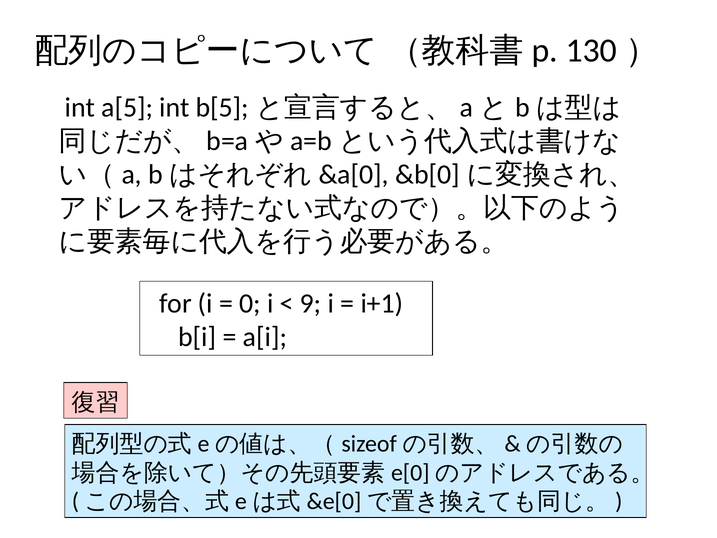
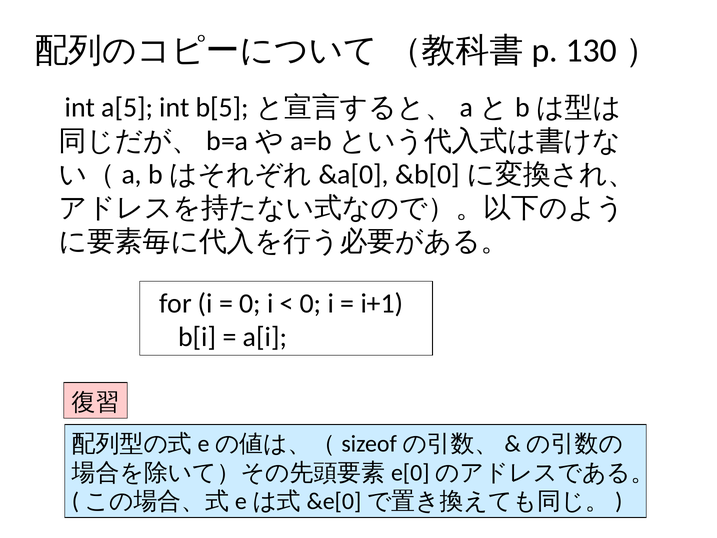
9: 9 -> 0 (311, 303)
